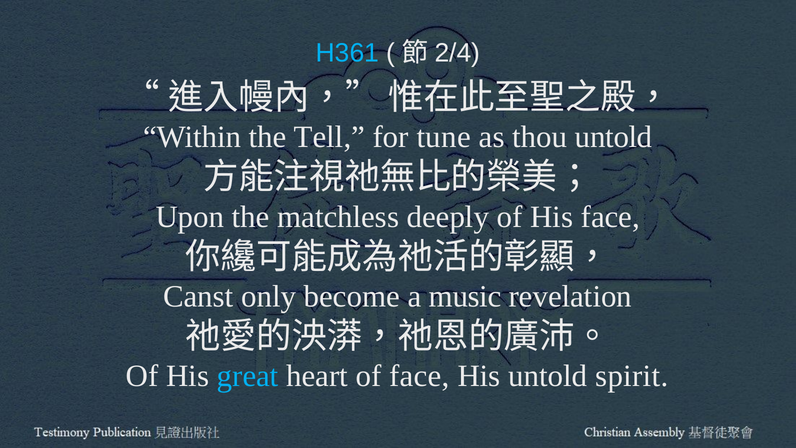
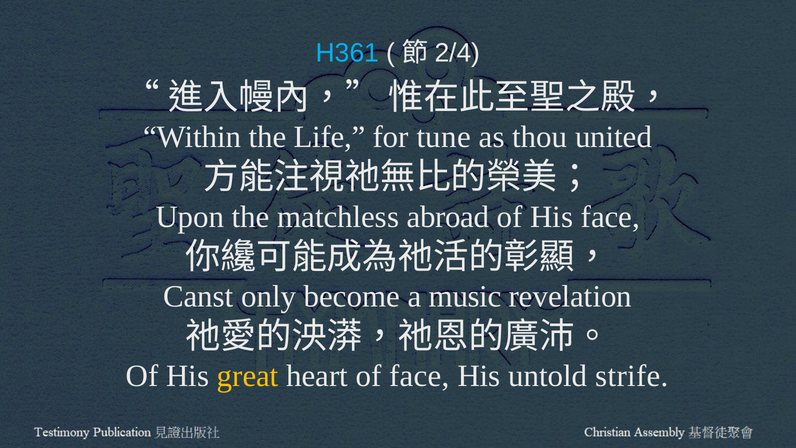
Tell: Tell -> Life (330, 137)
thou untold: untold -> united (614, 137)
deeply: deeply -> abroad (448, 217)
great colour: light blue -> yellow (248, 376)
spirit: spirit -> strife (632, 376)
